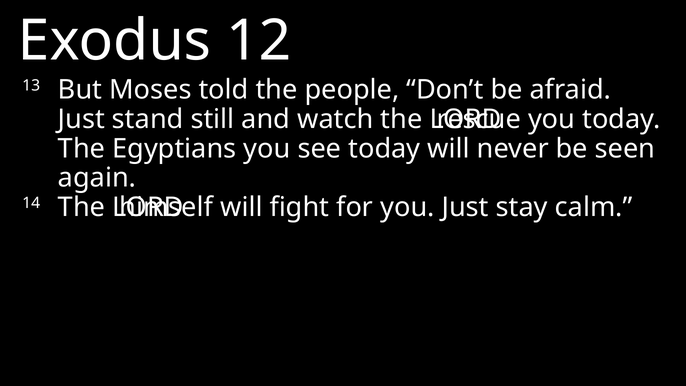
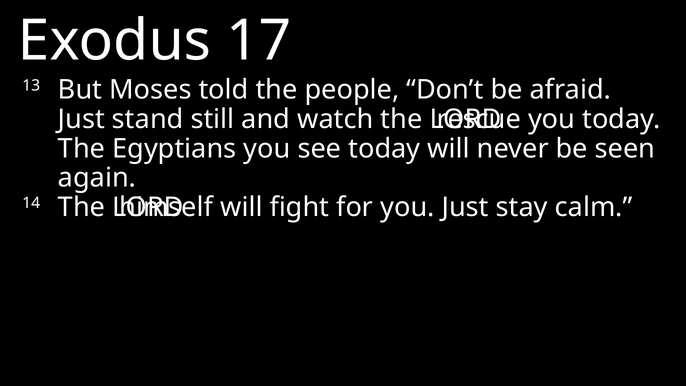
12: 12 -> 17 (259, 41)
